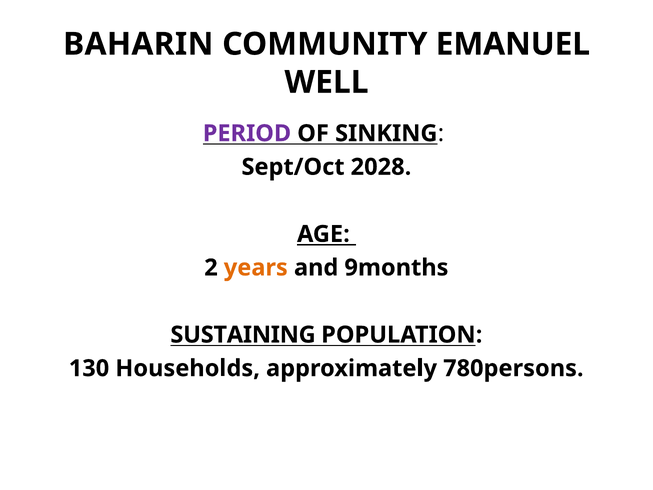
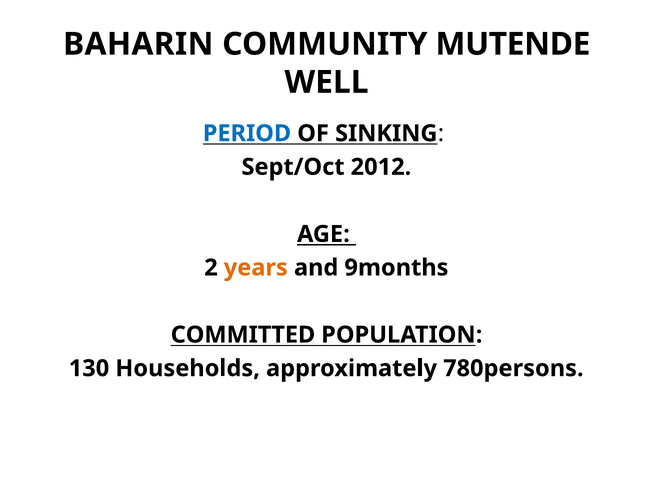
EMANUEL: EMANUEL -> MUTENDE (513, 44)
PERIOD colour: purple -> blue (247, 133)
2028: 2028 -> 2012 (381, 167)
SUSTAINING: SUSTAINING -> COMMITTED (243, 335)
